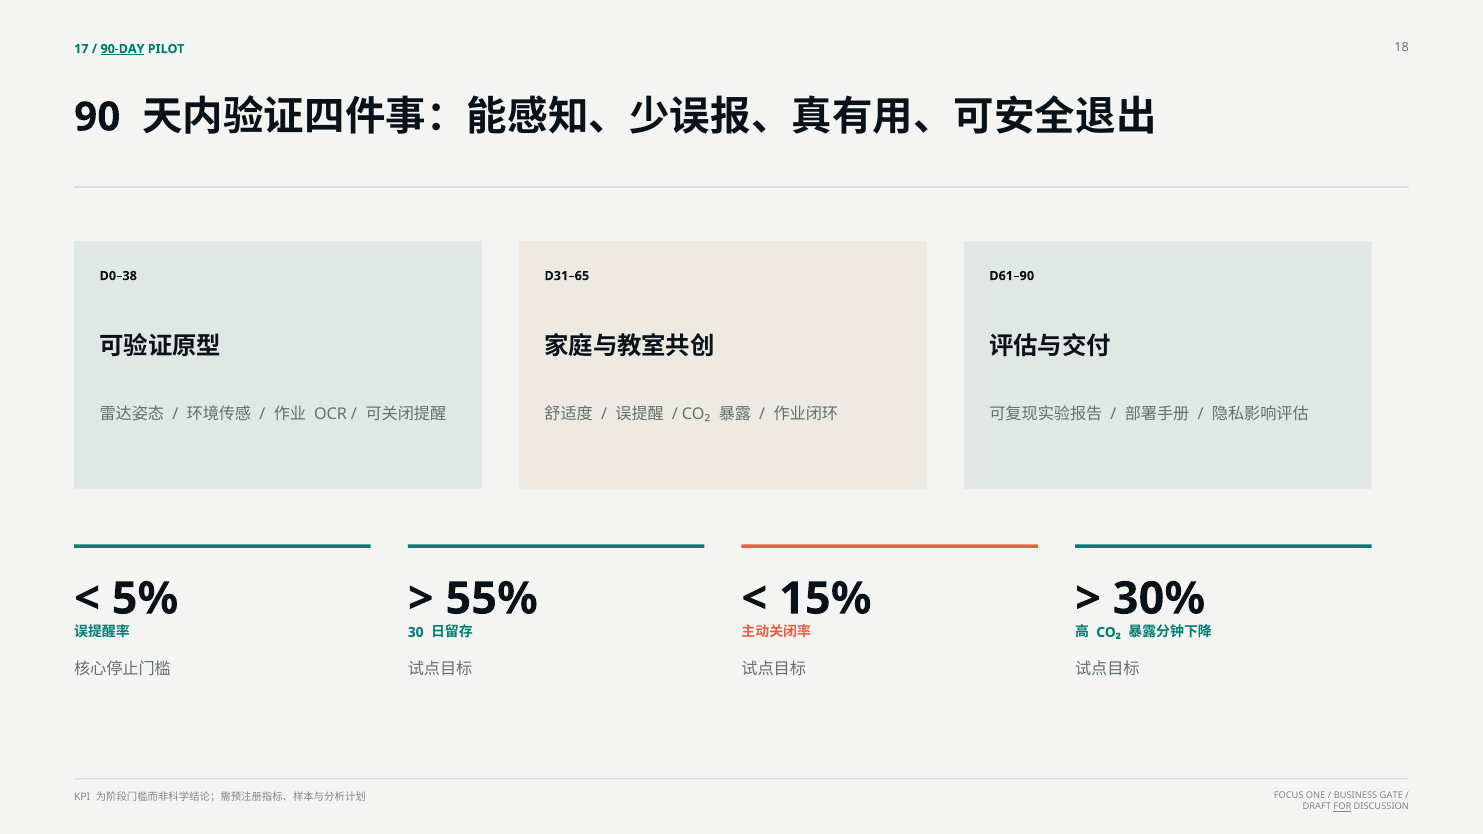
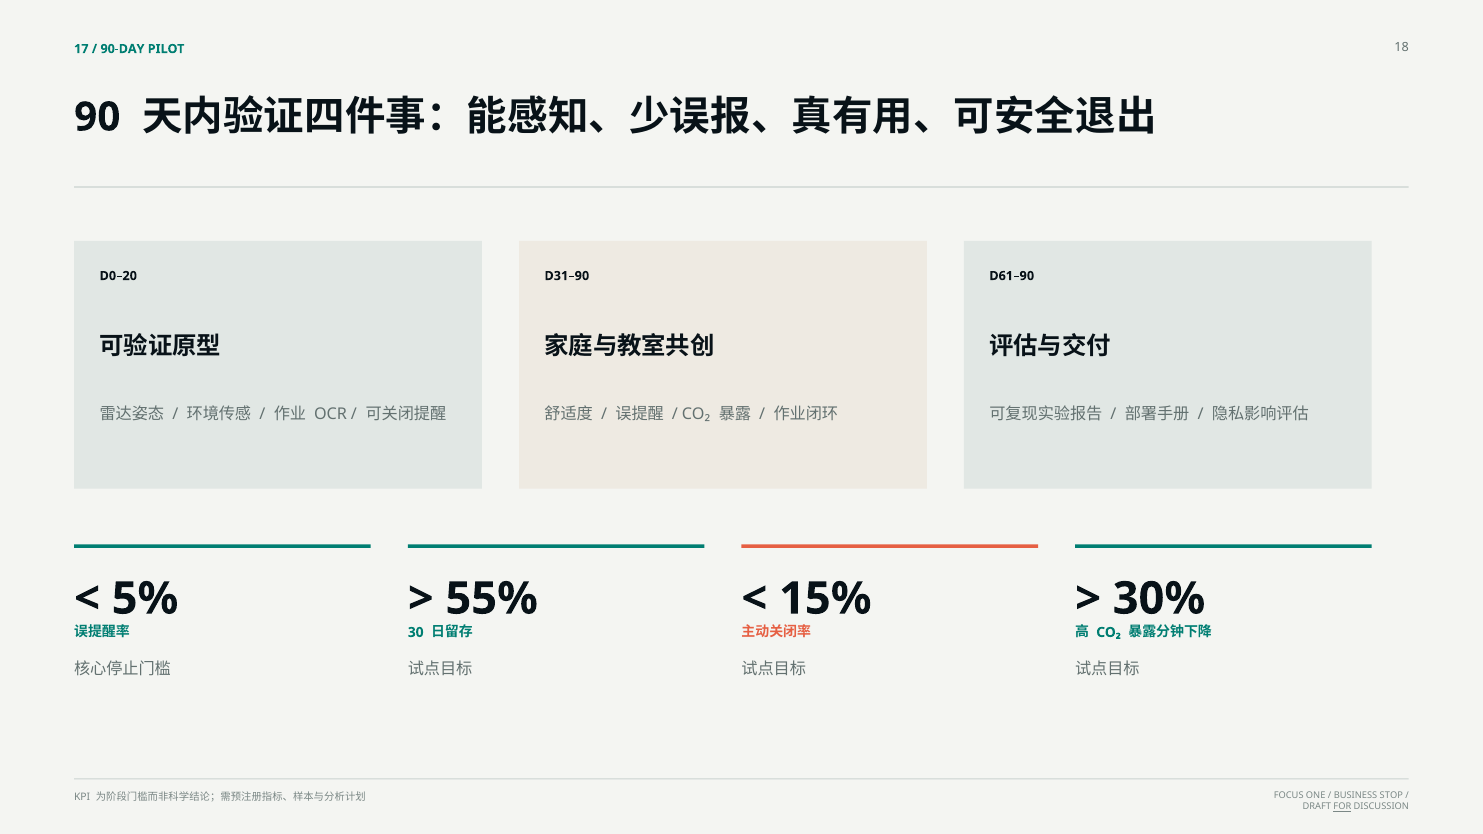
90-DAY underline: present -> none (122, 49)
D0–38: D0–38 -> D0–20 (118, 276)
D31–65: D31–65 -> D31–90 (567, 276)
GATE: GATE -> STOP (1391, 796)
